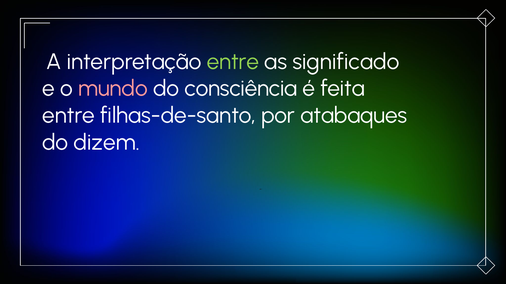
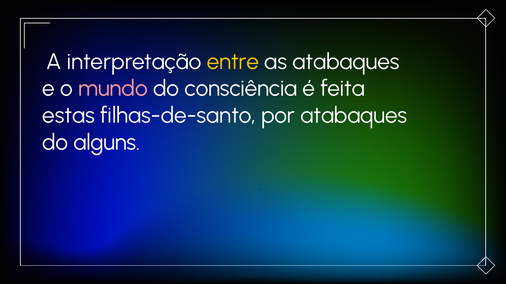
entre colour: light green -> yellow (233, 62)
as significado: significado -> atabaques (346, 62)
entre: entre -> estas (69, 116)
dizem: dizem -> alguns (107, 143)
